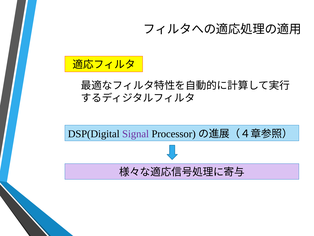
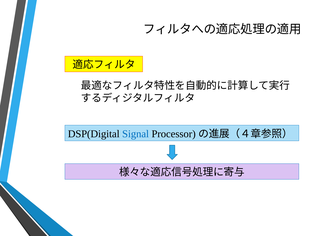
Signal colour: purple -> blue (136, 134)
